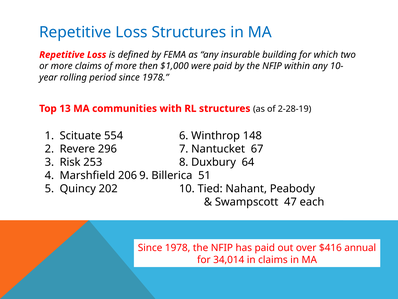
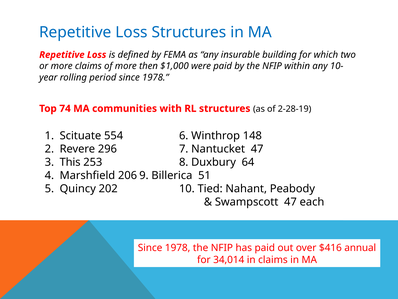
13: 13 -> 74 (65, 108)
Nantucket 67: 67 -> 47 (257, 149)
Risk: Risk -> This (70, 162)
